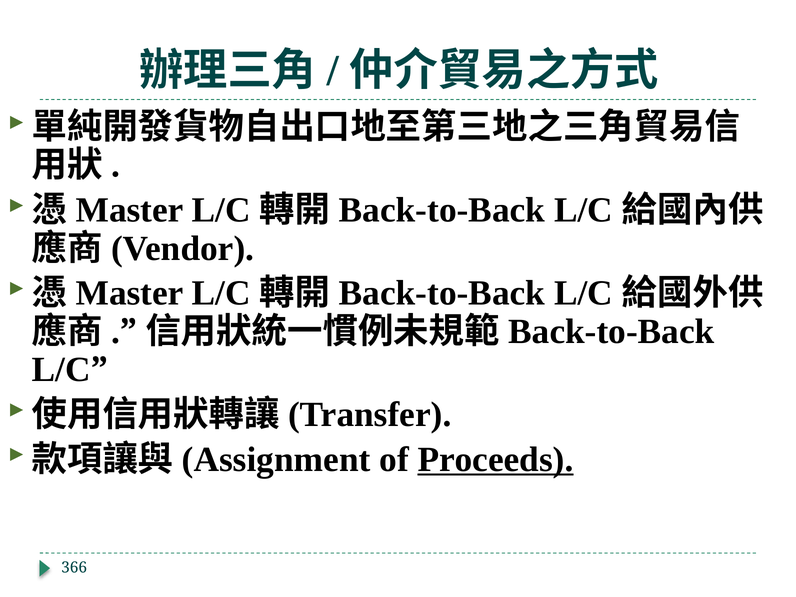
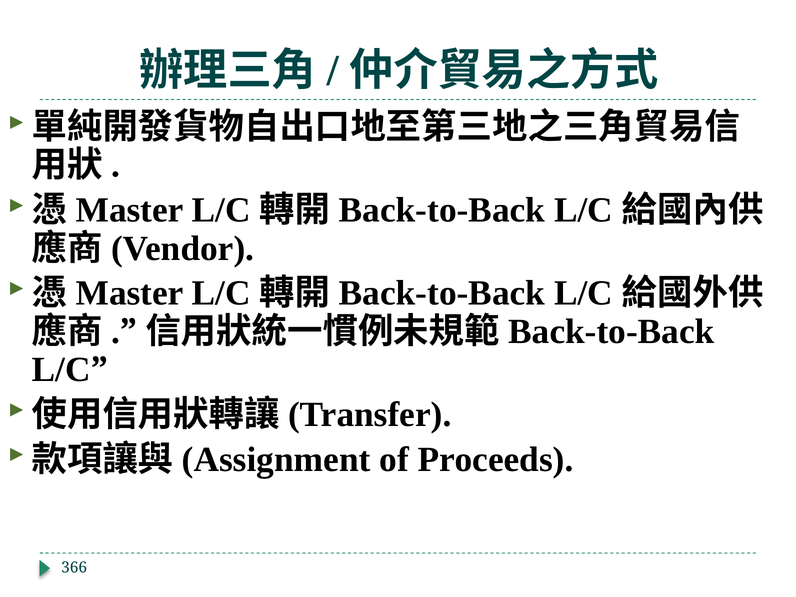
Proceeds underline: present -> none (495, 459)
